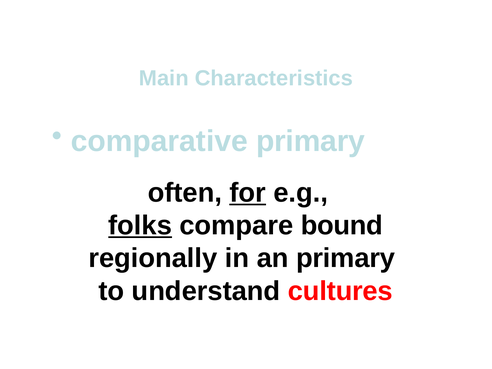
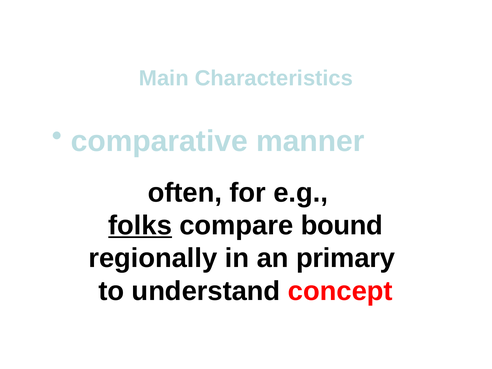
comparative primary: primary -> manner (310, 141)
for underline: present -> none (248, 193)
cultures: cultures -> concept (340, 291)
